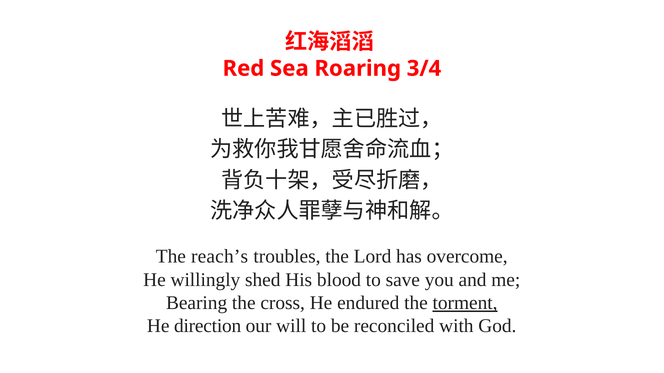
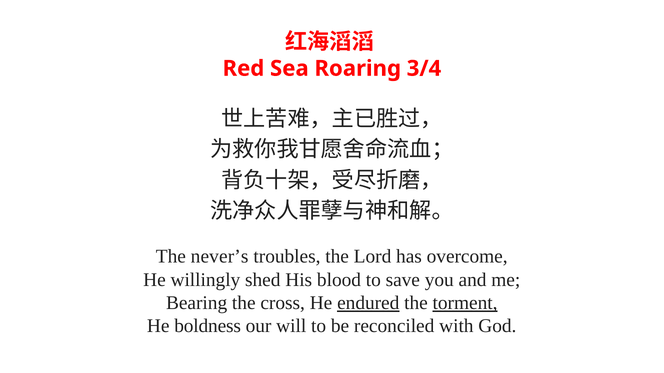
reach’s: reach’s -> never’s (220, 257)
endured underline: none -> present (368, 303)
direction: direction -> boldness (208, 327)
